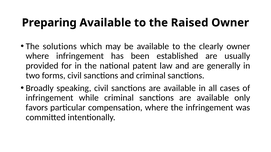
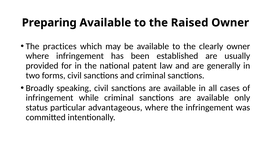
solutions: solutions -> practices (60, 46)
favors: favors -> status (37, 108)
compensation: compensation -> advantageous (115, 108)
